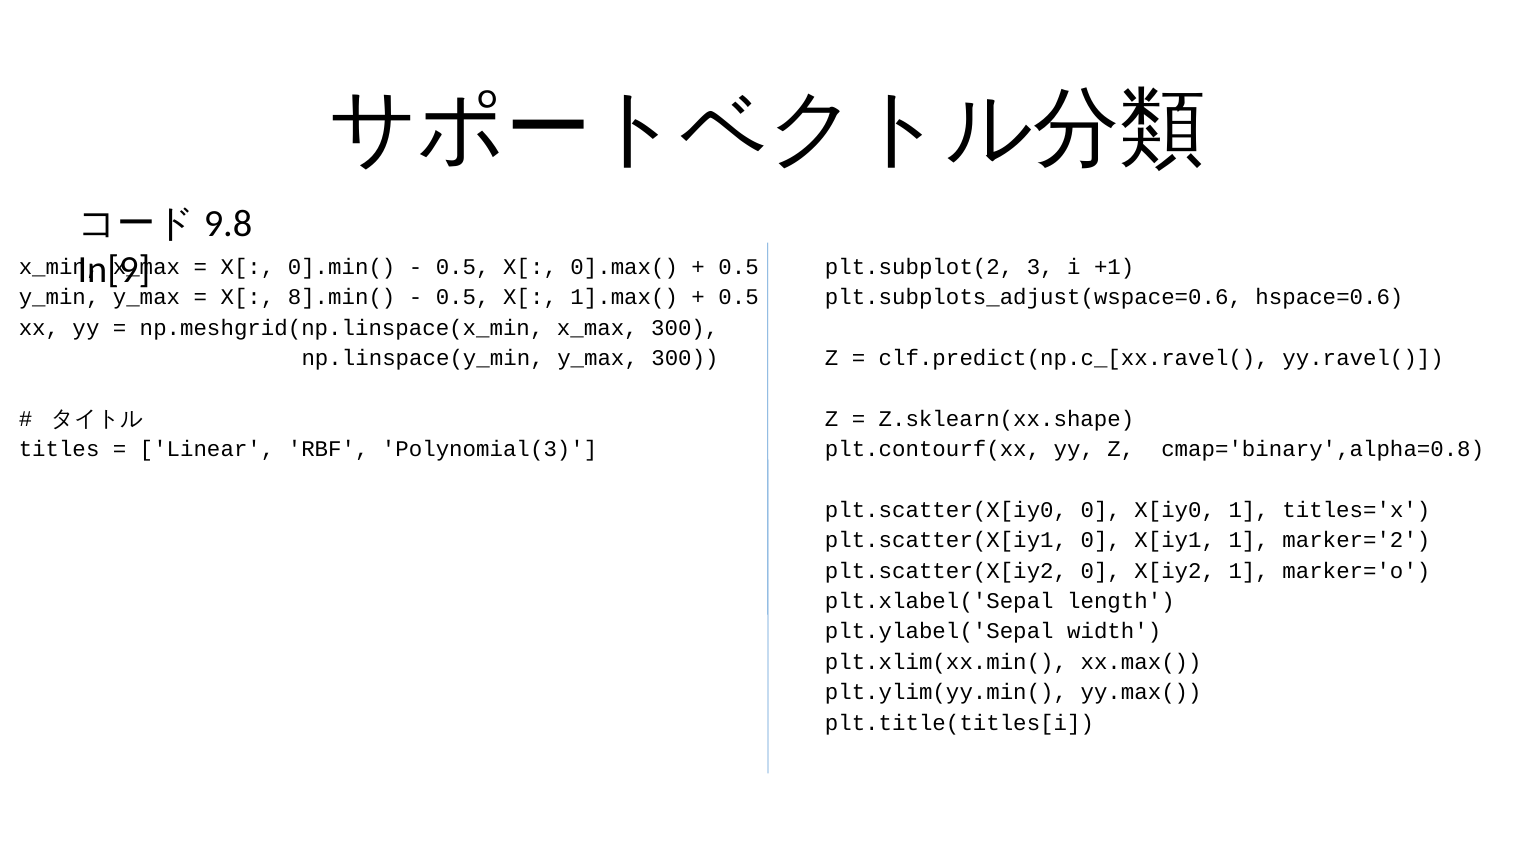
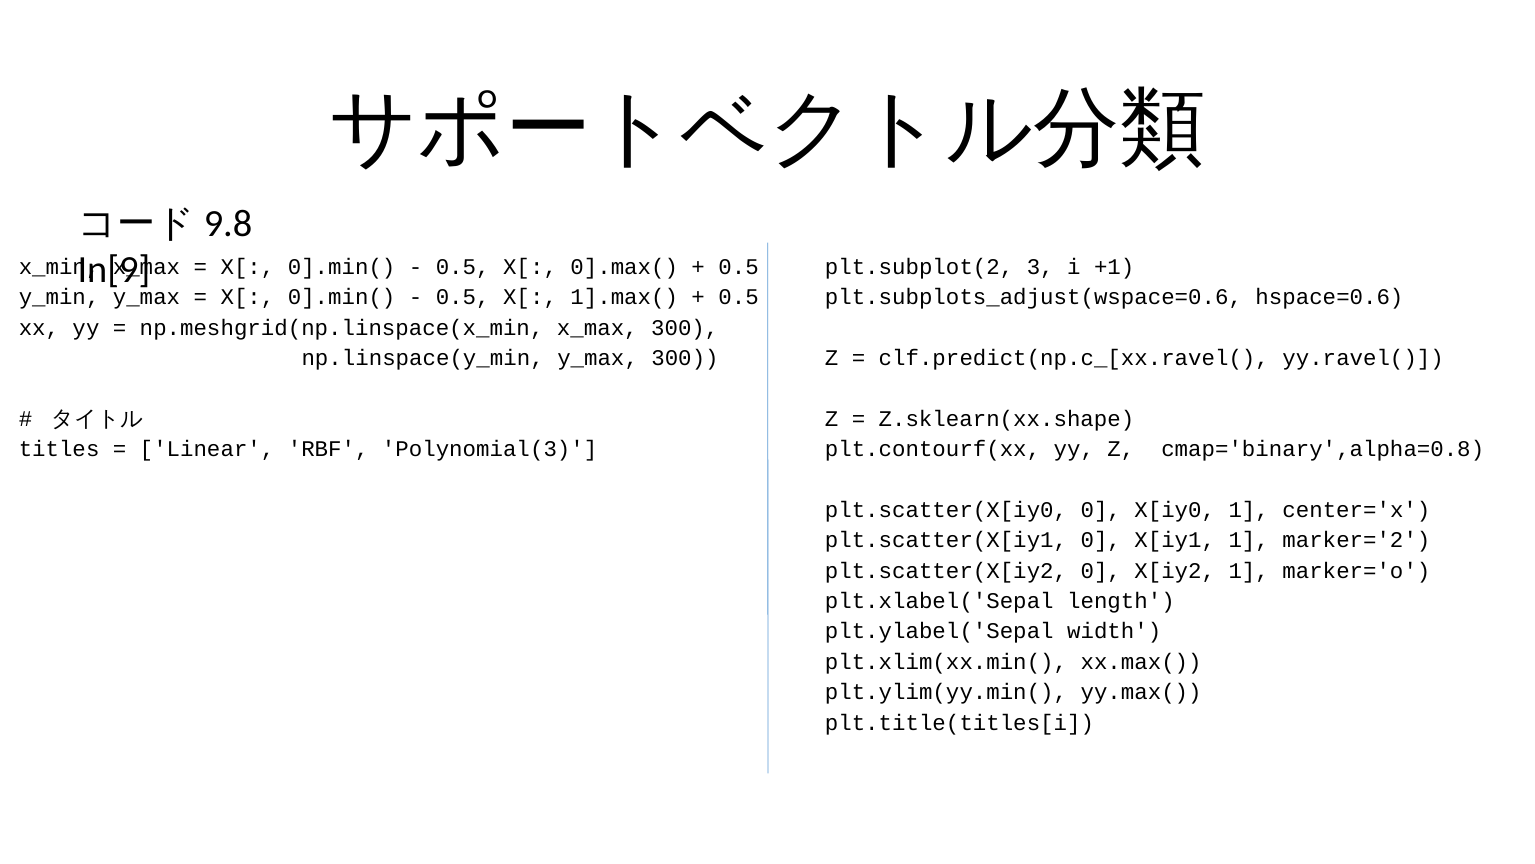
8].min(: 8].min( -> 0].min( (342, 297)
titles='x: titles='x -> center='x (1356, 510)
